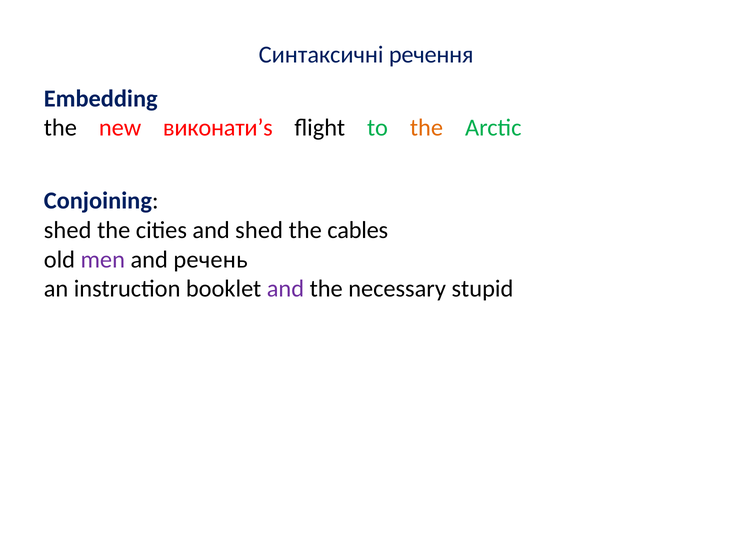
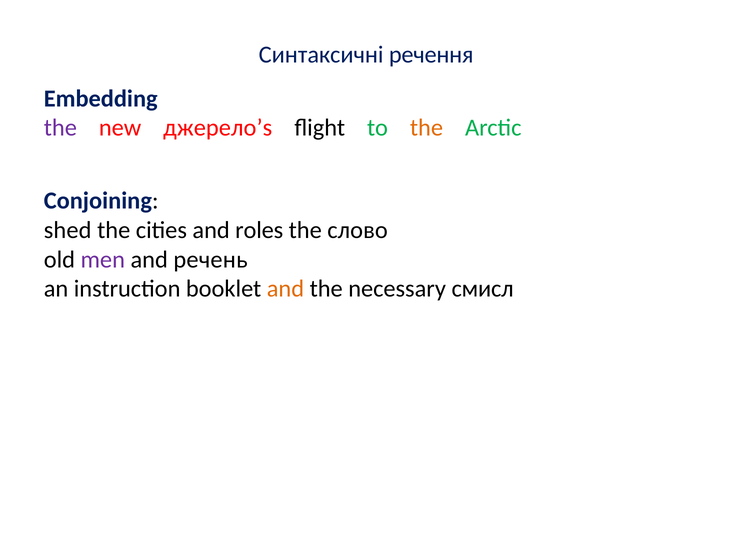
the colour: black -> purple (60, 128)
виконати’s: виконати’s -> джерело’s (218, 128)
and shed: shed -> roles (259, 230)
cables: cables -> слово (358, 230)
and colour: purple -> orange (285, 289)
stupid: stupid -> смисл (483, 289)
